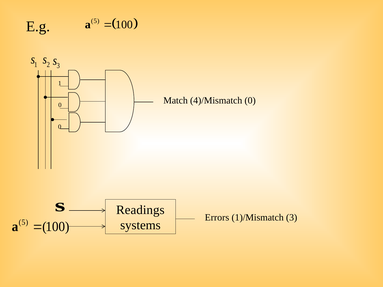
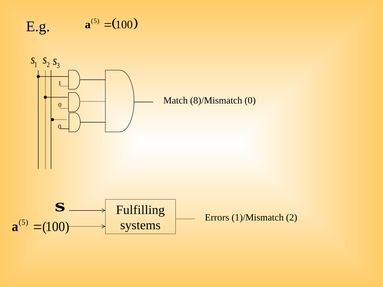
4)/Mismatch: 4)/Mismatch -> 8)/Mismatch (216, 101)
Readings: Readings -> Fulfilling (140, 210)
1)/Mismatch 3: 3 -> 2 (292, 218)
